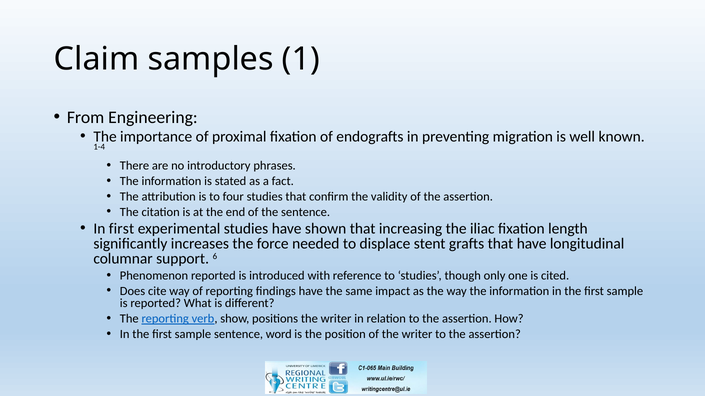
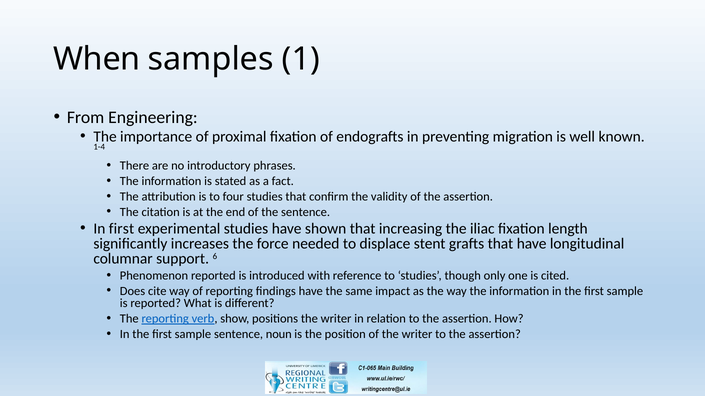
Claim: Claim -> When (97, 59)
word: word -> noun (279, 335)
